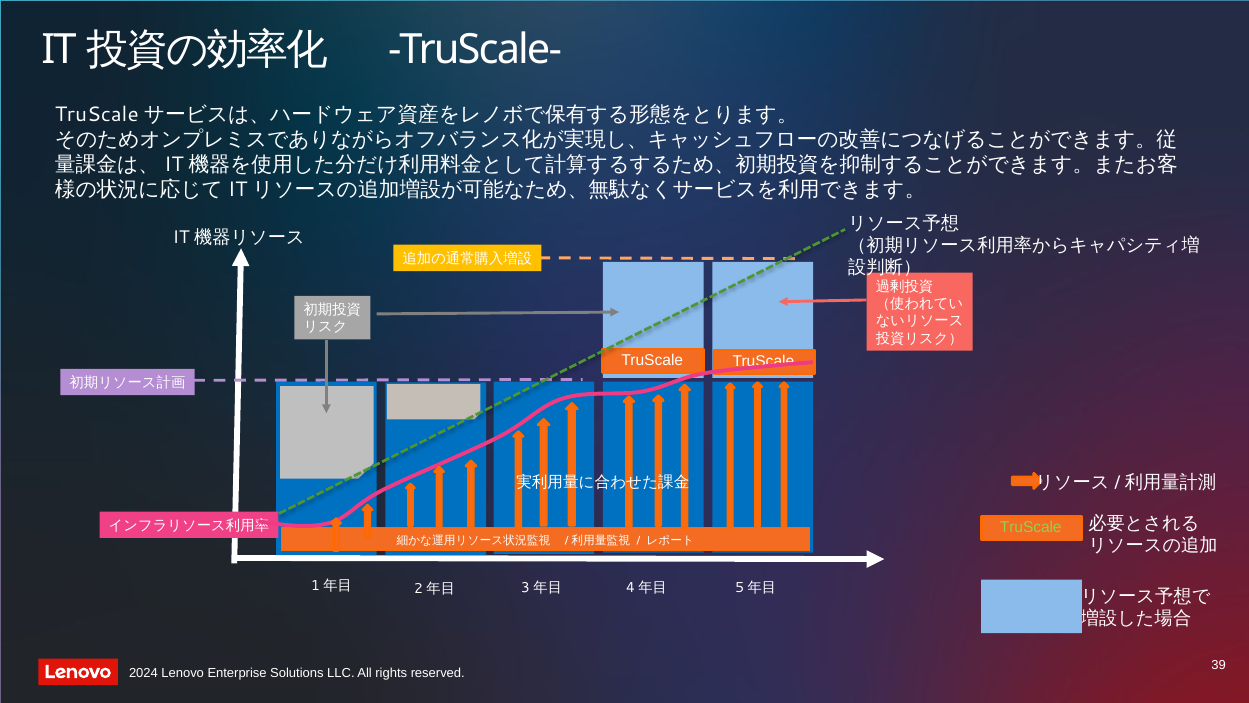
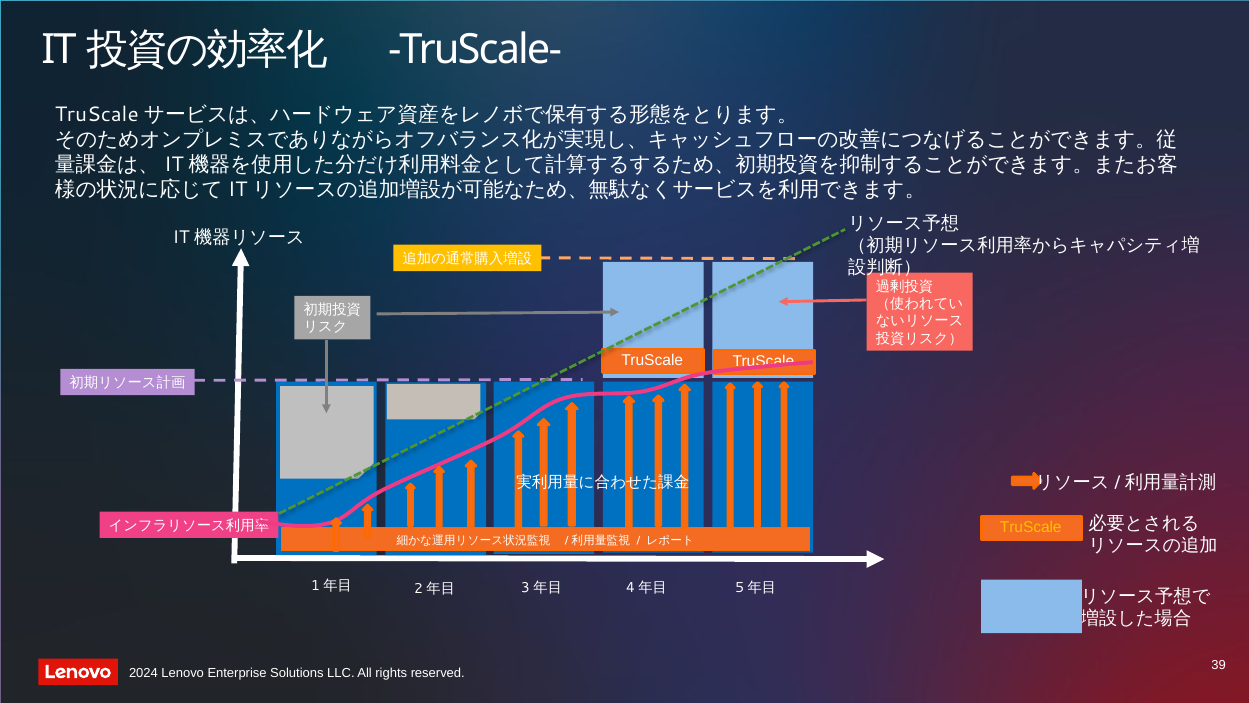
TruScale colour: light green -> yellow (1031, 527)
